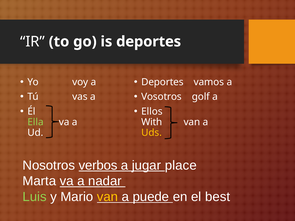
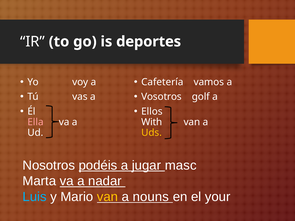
Deportes: Deportes -> Cafetería (162, 82)
Ella colour: light green -> pink (36, 122)
verbos: verbos -> podéis (98, 165)
place: place -> masc (181, 165)
Luis colour: light green -> light blue (35, 197)
puede: puede -> nouns (151, 197)
best: best -> your (218, 197)
